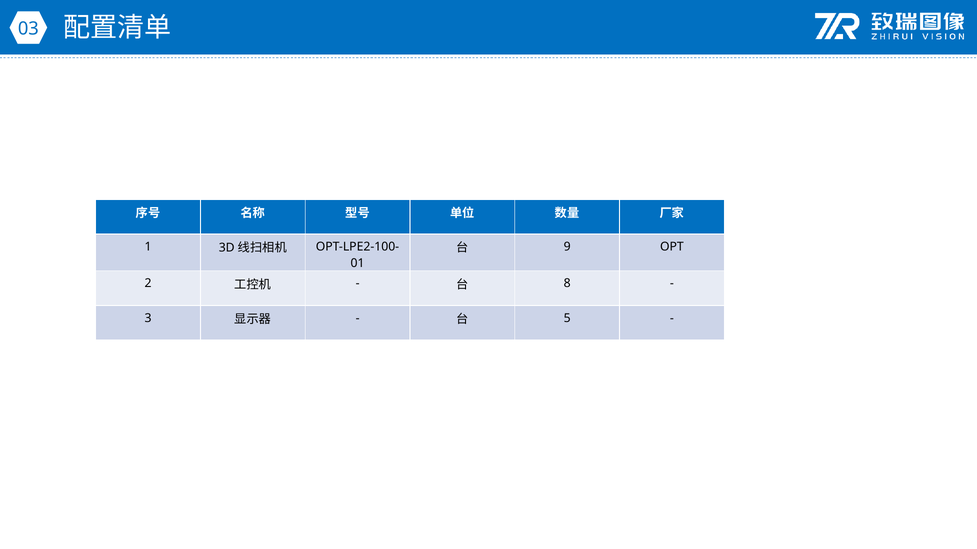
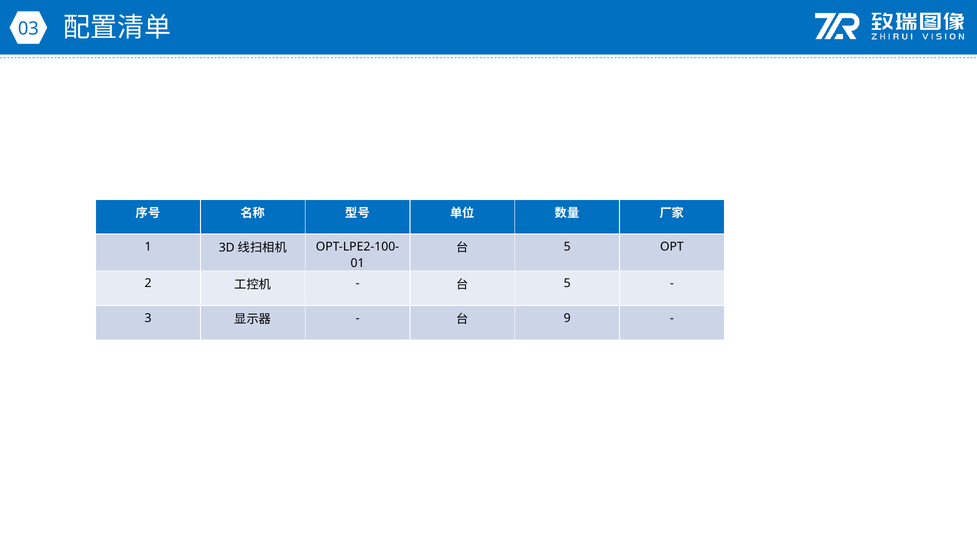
9: 9 -> 5 (567, 247)
8: 8 -> 5 (567, 284)
5: 5 -> 9 (567, 318)
